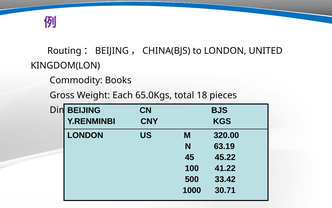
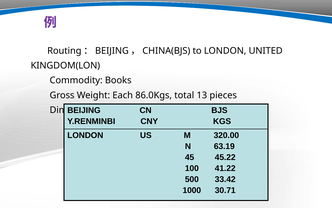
65.0Kgs: 65.0Kgs -> 86.0Kgs (154, 95)
18: 18 -> 13 (202, 95)
